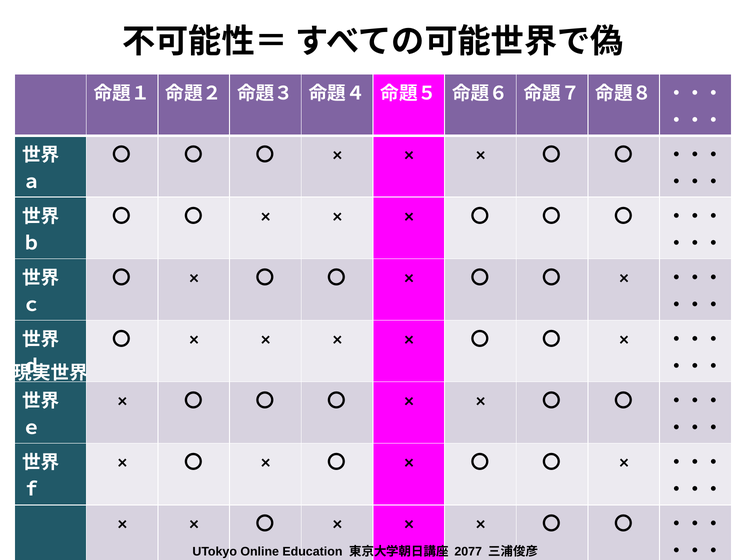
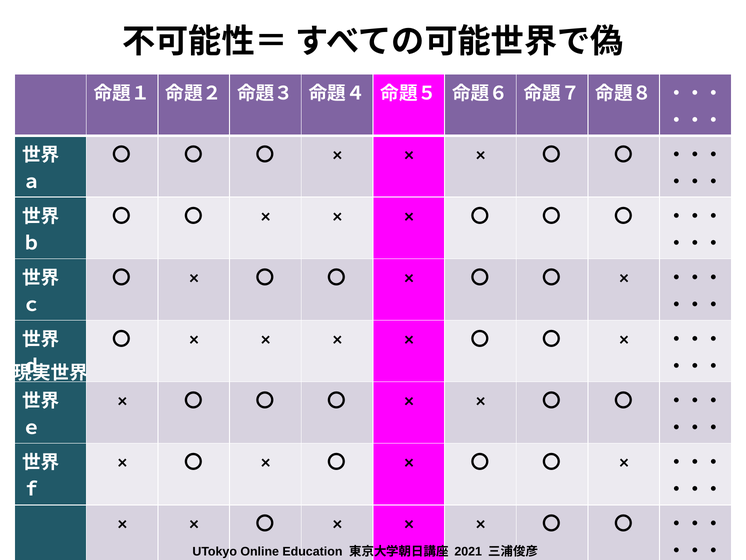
2077: 2077 -> 2021 (468, 551)
